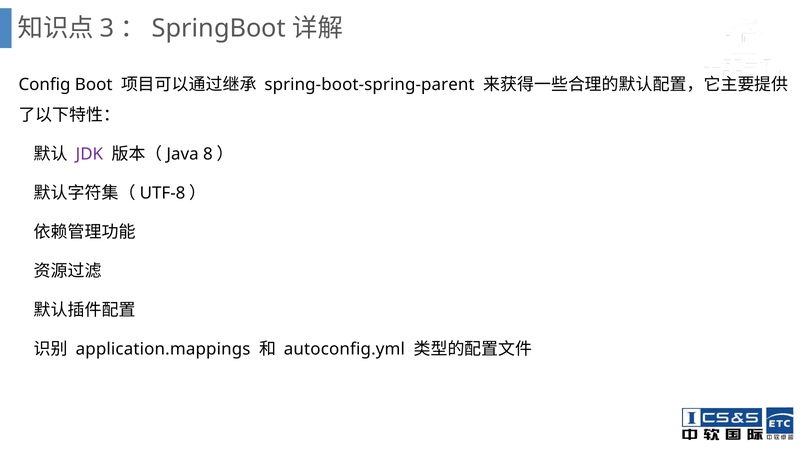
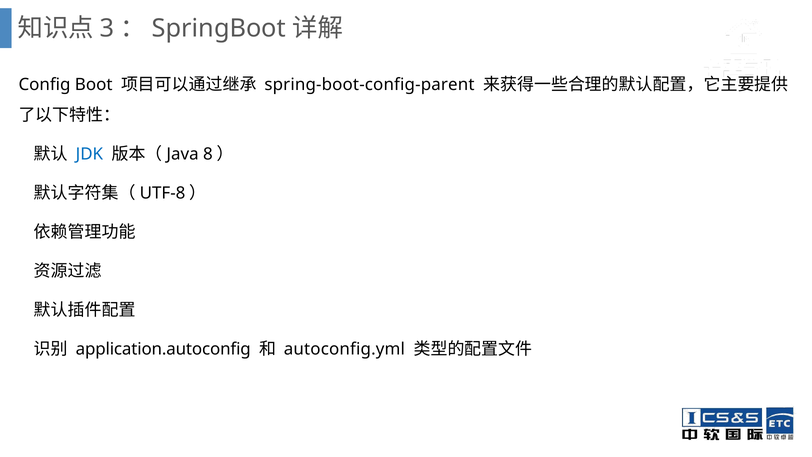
spring-boot-spring-parent: spring-boot-spring-parent -> spring-boot-config-parent (369, 84)
JDK colour: purple -> blue (89, 154)
application.mappings: application.mappings -> application.autoconfig (163, 349)
